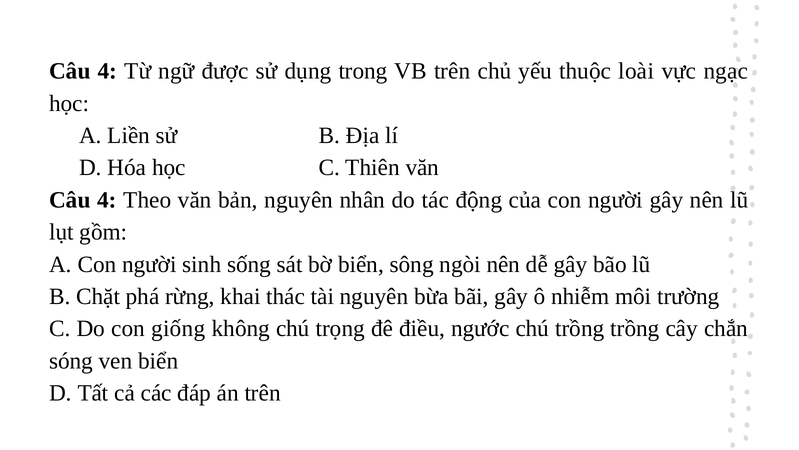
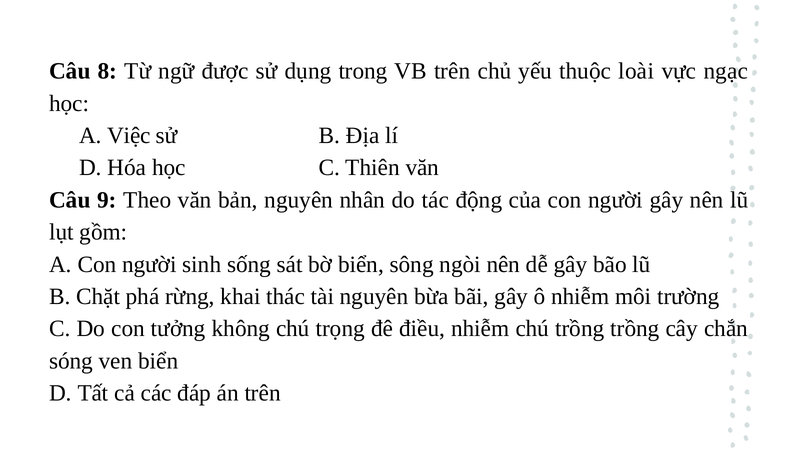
4: 4 -> 8 (107, 71)
Liền: Liền -> Việc (129, 135)
4: 4 -> 9 (107, 200)
giống: giống -> tưởng (178, 328)
điều ngước: ngước -> nhiễm (480, 328)
